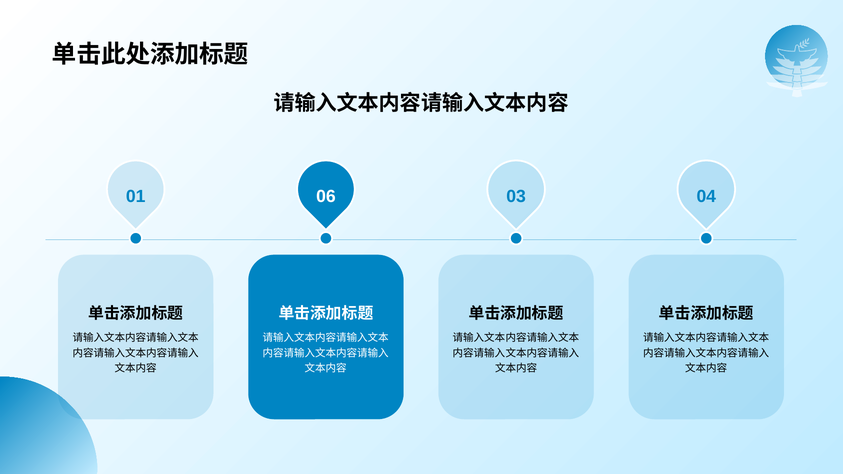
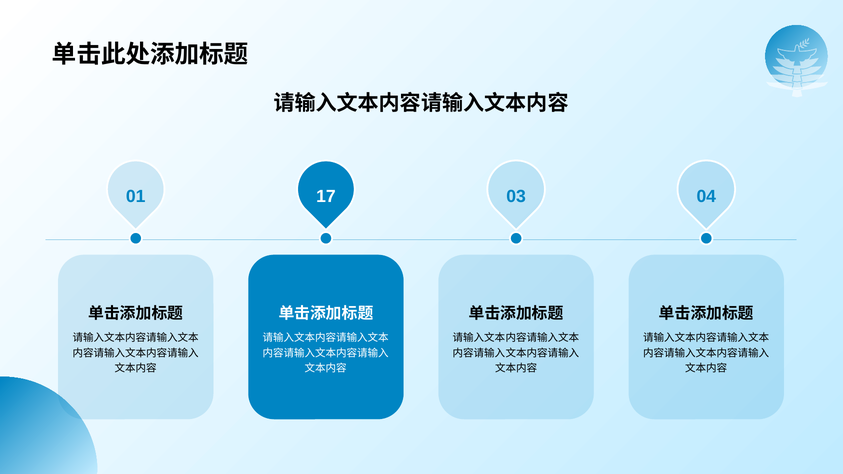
06: 06 -> 17 (326, 196)
